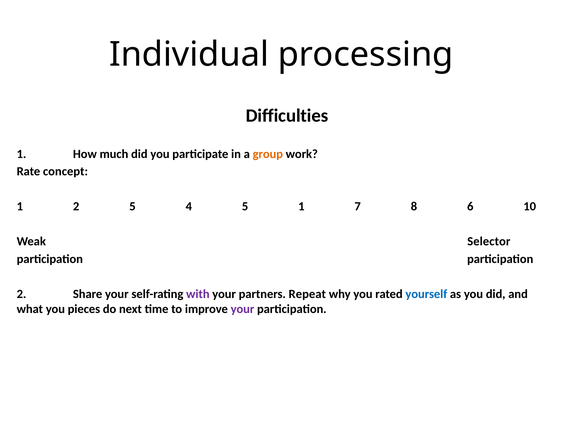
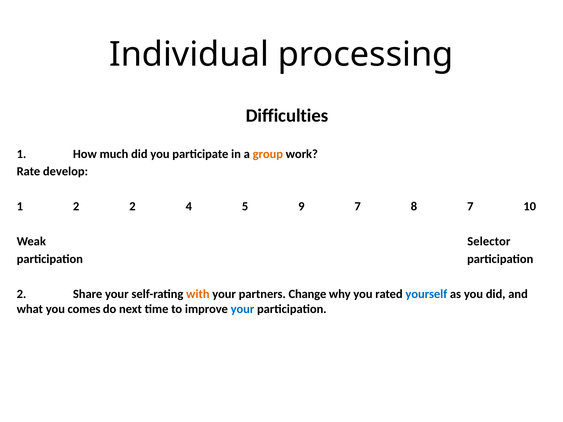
concept: concept -> develop (65, 172)
2 5: 5 -> 2 (132, 207)
5 1: 1 -> 9 (301, 207)
8 6: 6 -> 7 (470, 207)
with colour: purple -> orange (198, 294)
Repeat: Repeat -> Change (307, 294)
pieces: pieces -> comes (84, 309)
your colour: purple -> blue (242, 309)
